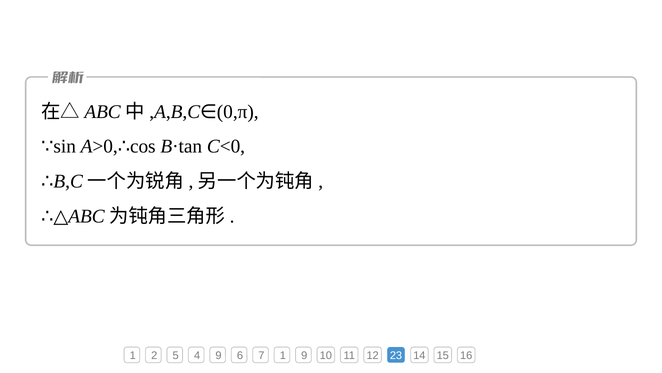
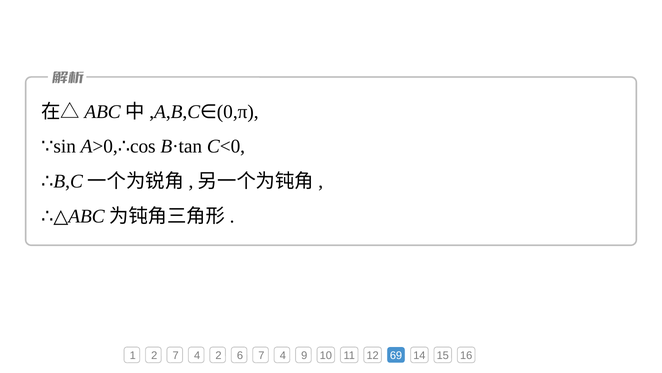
2 5: 5 -> 7 (176, 355)
4 9: 9 -> 2 (219, 355)
6 7 1: 1 -> 4 (283, 355)
23: 23 -> 69 (396, 355)
